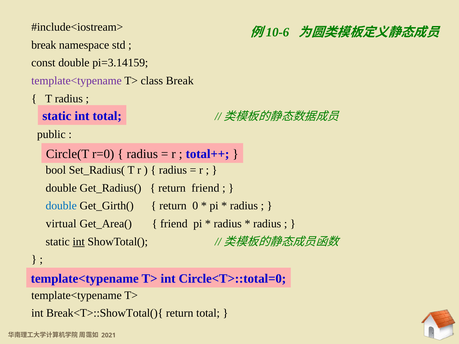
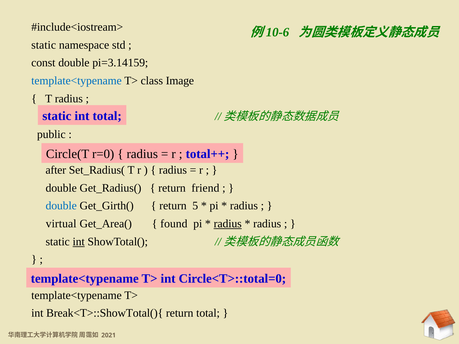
break: break -> static (44, 45)
template<typename colour: purple -> blue (77, 81)
class Break: Break -> Image (180, 81)
bool: bool -> after (56, 170)
0: 0 -> 5 (195, 206)
friend: friend -> found (174, 224)
radius underline: none -> present (228, 224)
